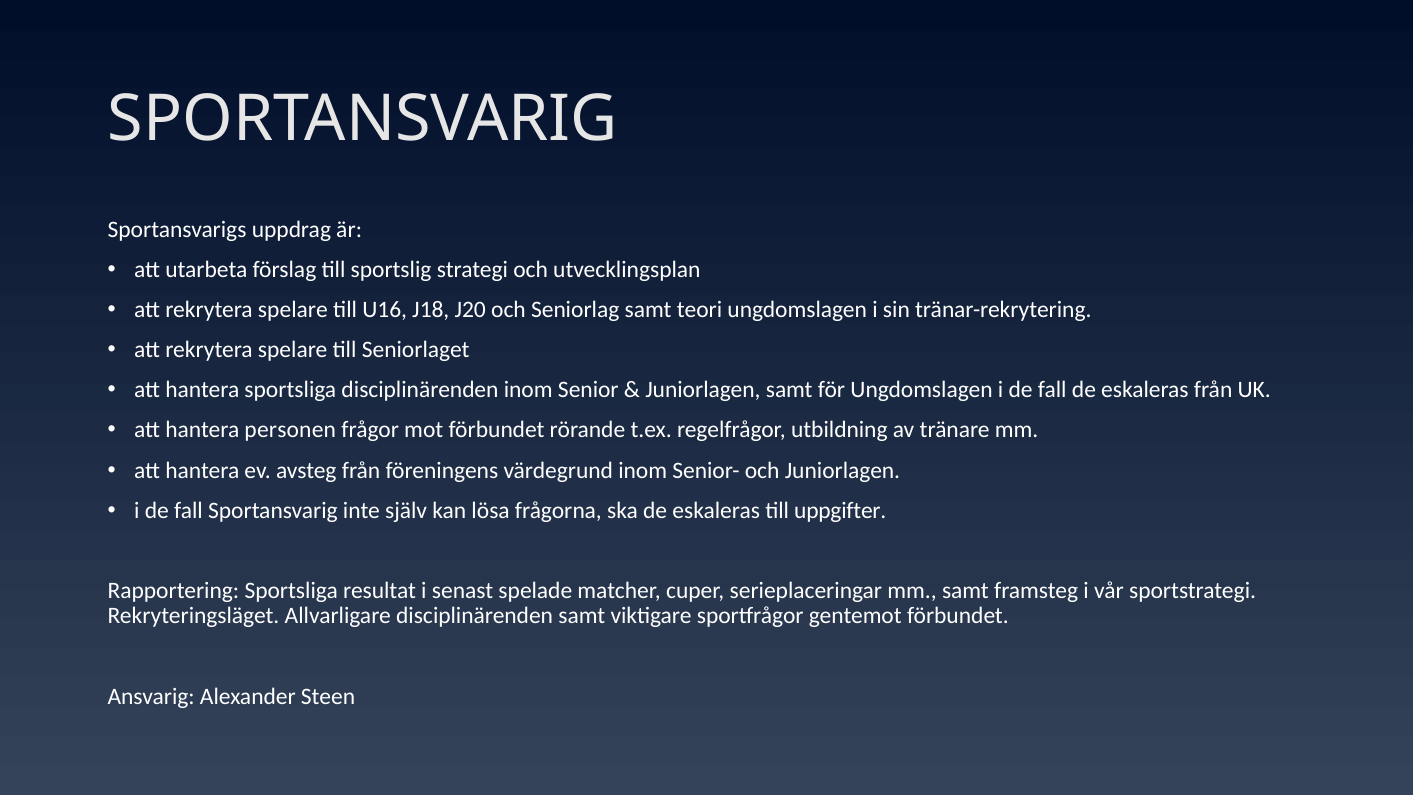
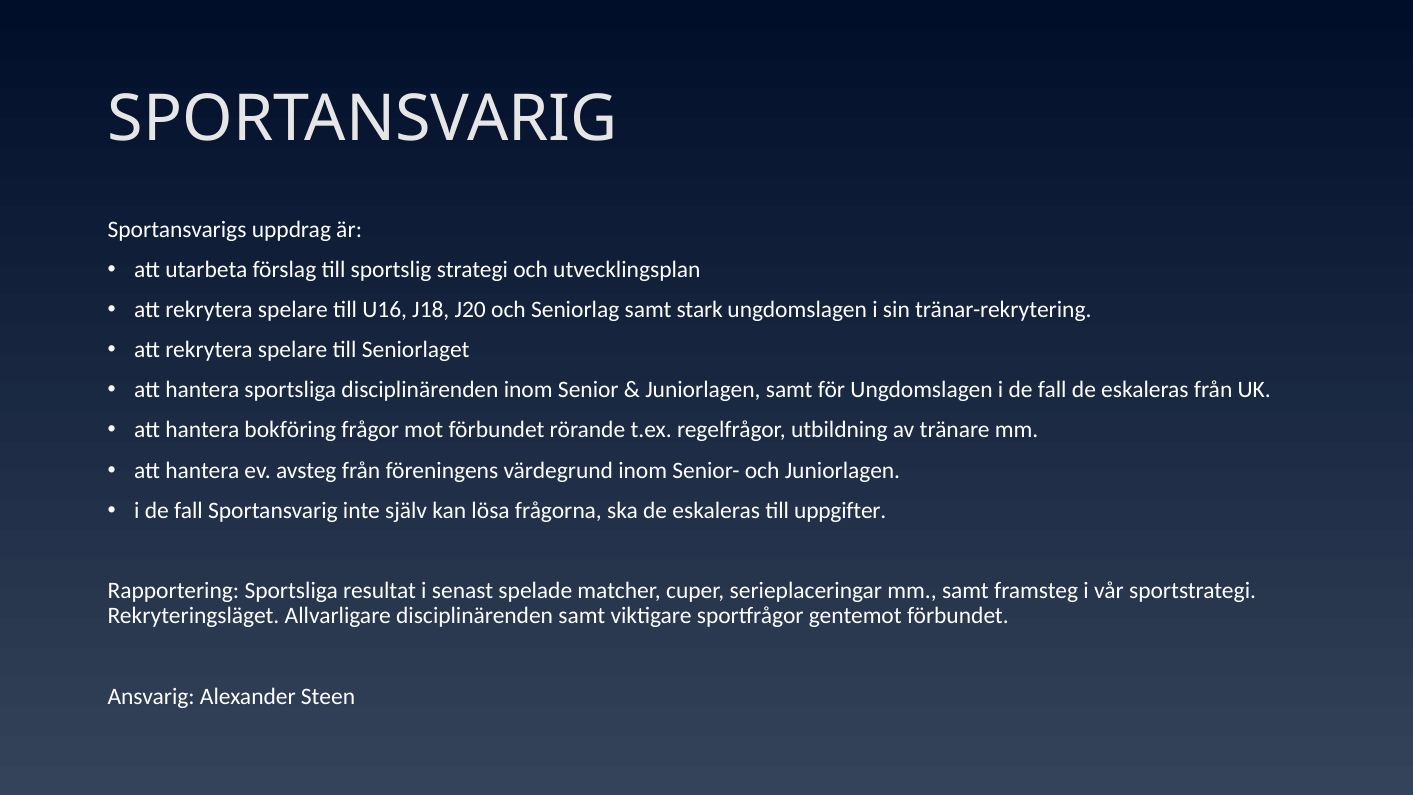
teori: teori -> stark (700, 310)
personen: personen -> bokföring (290, 430)
